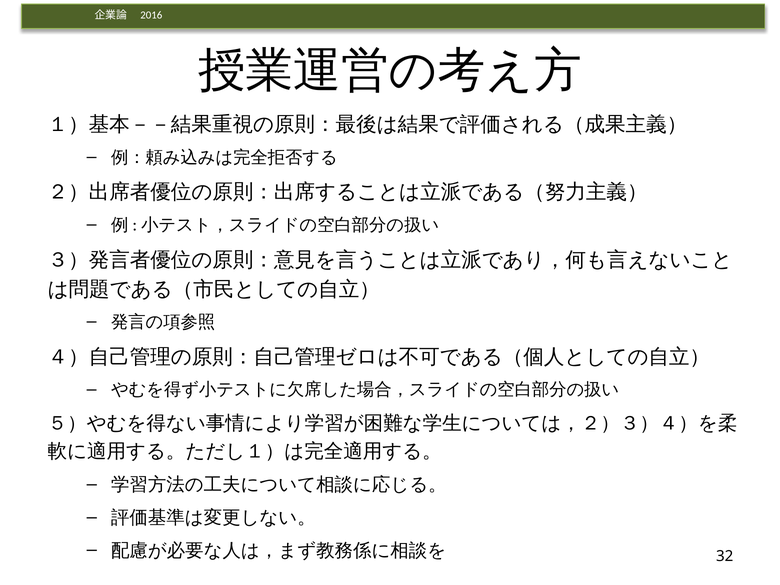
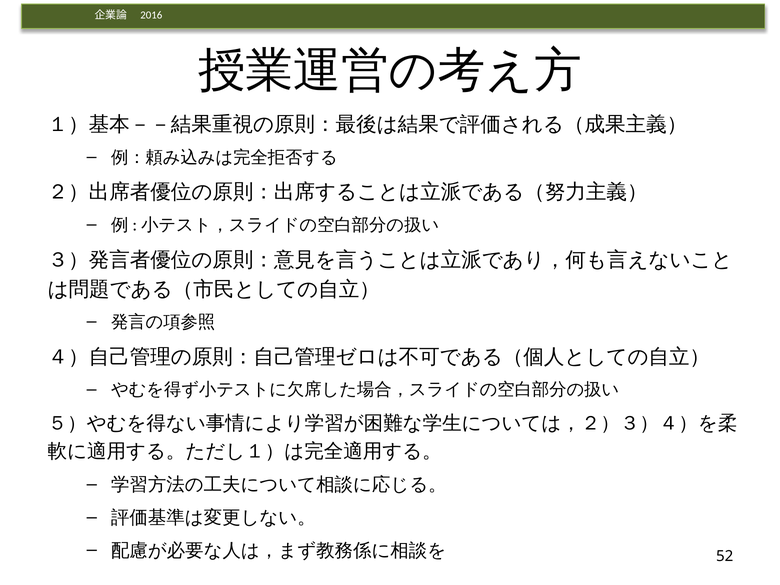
32: 32 -> 52 (725, 556)
